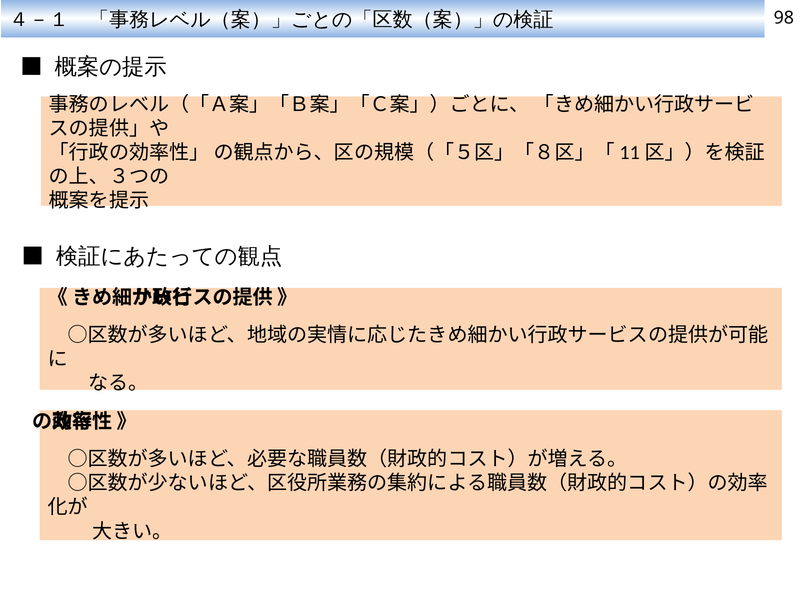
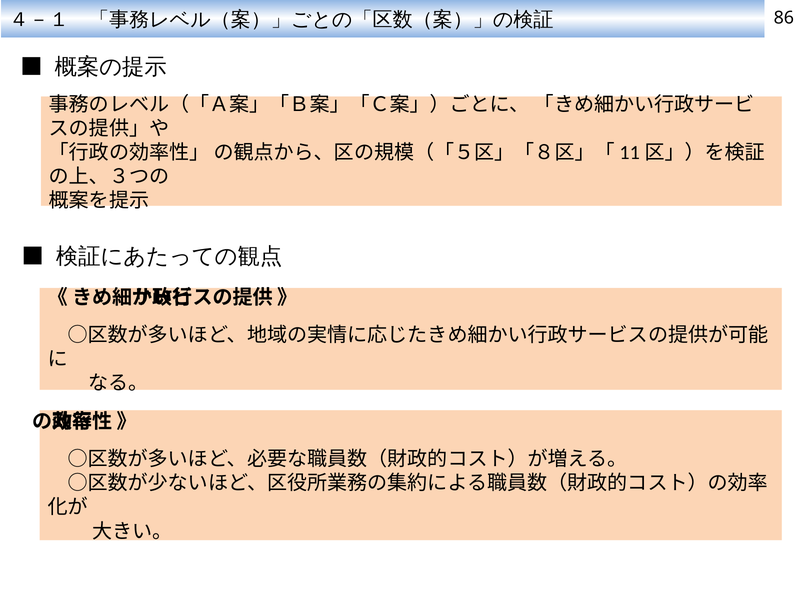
98: 98 -> 86 (784, 18)
